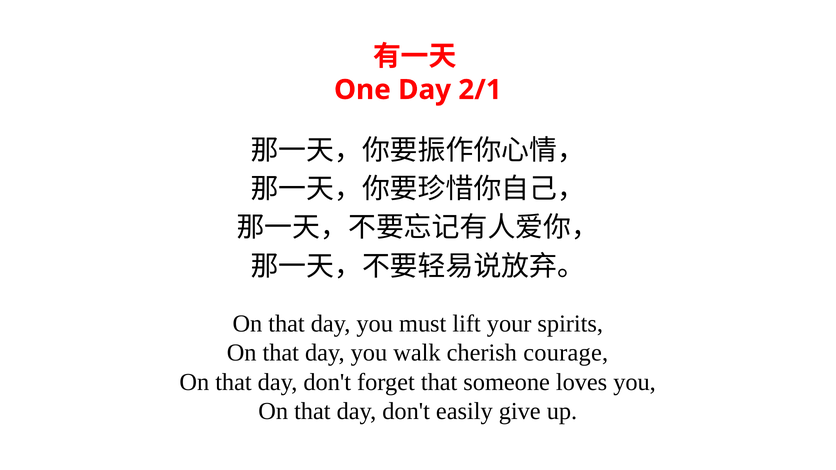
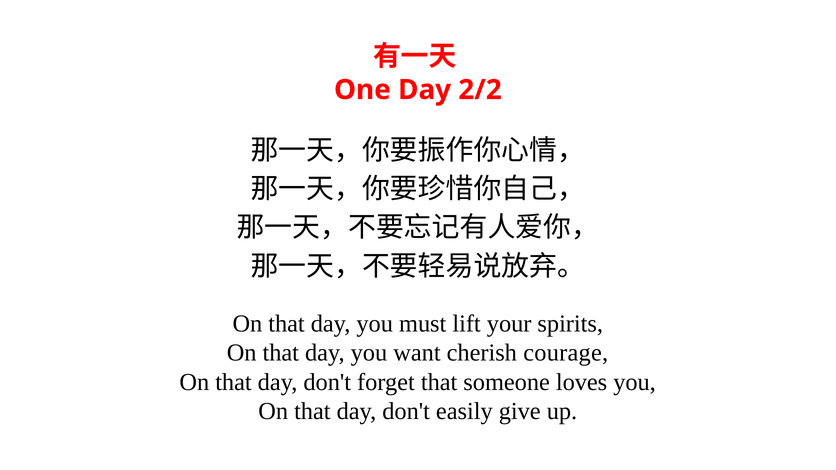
2/1: 2/1 -> 2/2 (480, 90)
walk: walk -> want (417, 353)
